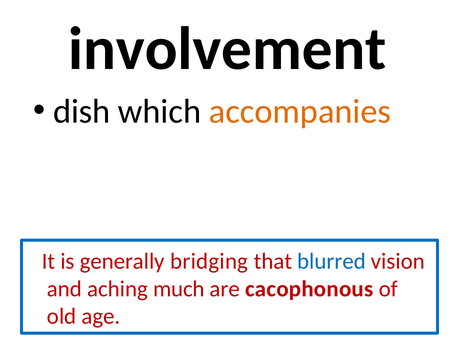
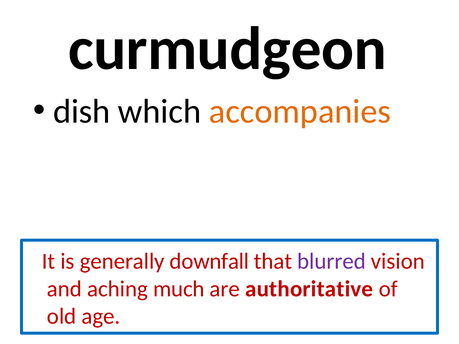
involvement: involvement -> curmudgeon (227, 49)
bridging: bridging -> downfall (209, 262)
blurred colour: blue -> purple (332, 262)
cacophonous: cacophonous -> authoritative (309, 289)
